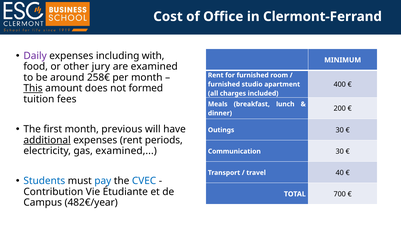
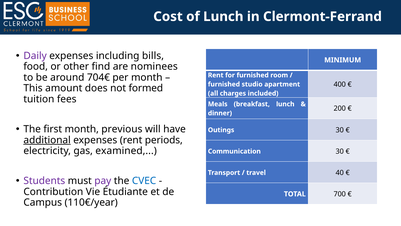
of Office: Office -> Lunch (223, 17)
with: with -> bills (153, 56)
jury: jury -> find (101, 66)
are examined: examined -> nominees (154, 66)
258€: 258€ -> 704€ (98, 77)
This underline: present -> none (33, 88)
Students colour: blue -> purple (44, 181)
pay colour: blue -> purple (103, 181)
482€/year: 482€/year -> 110€/year (91, 202)
